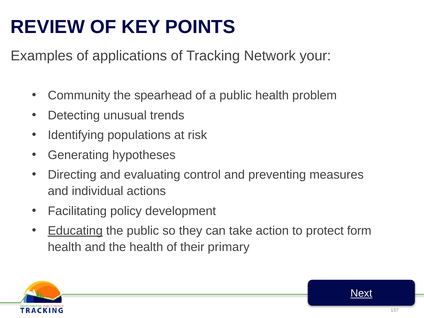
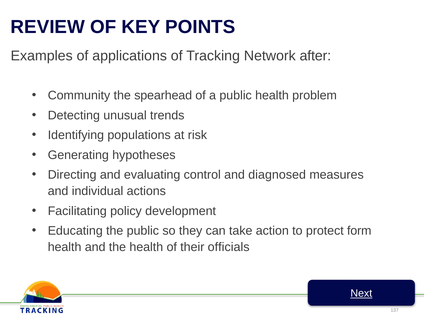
your: your -> after (315, 56)
preventing: preventing -> diagnosed (277, 175)
Educating underline: present -> none (75, 231)
primary: primary -> officials (229, 247)
